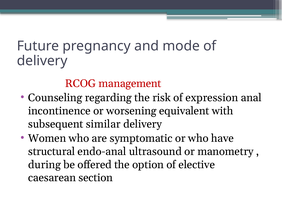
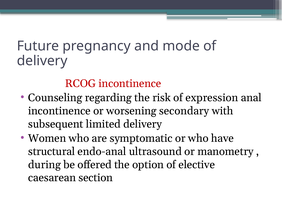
RCOG management: management -> incontinence (130, 84)
equivalent: equivalent -> secondary (184, 111)
similar: similar -> limited (103, 124)
